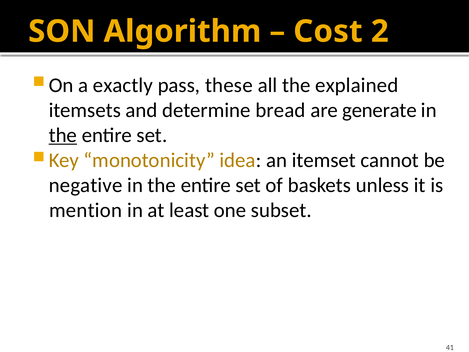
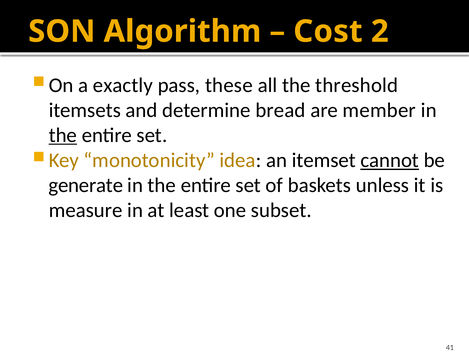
explained: explained -> threshold (357, 85)
generate: generate -> member (379, 110)
cannot underline: none -> present (390, 160)
negative: negative -> generate (86, 185)
mention: mention -> measure (86, 210)
